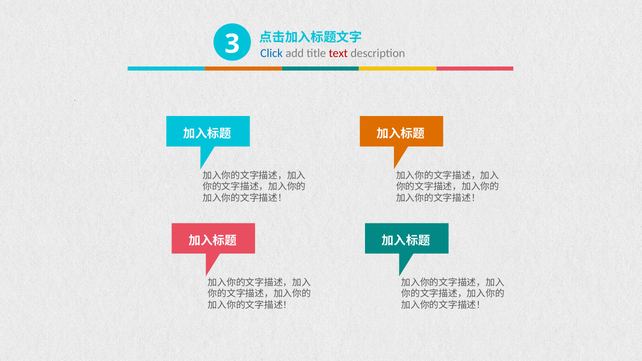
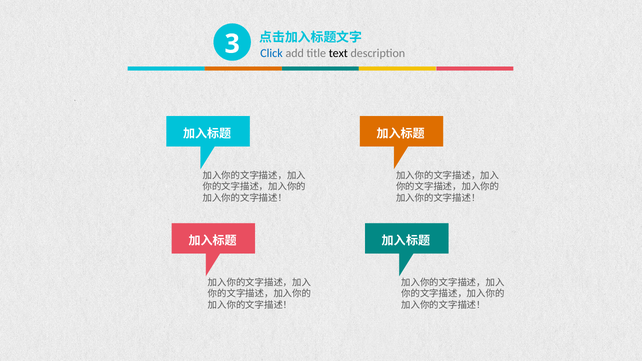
text colour: red -> black (338, 53)
